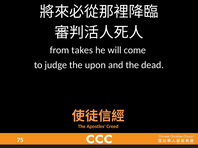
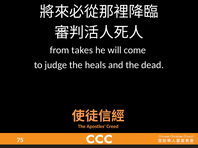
upon: upon -> heals (95, 65)
